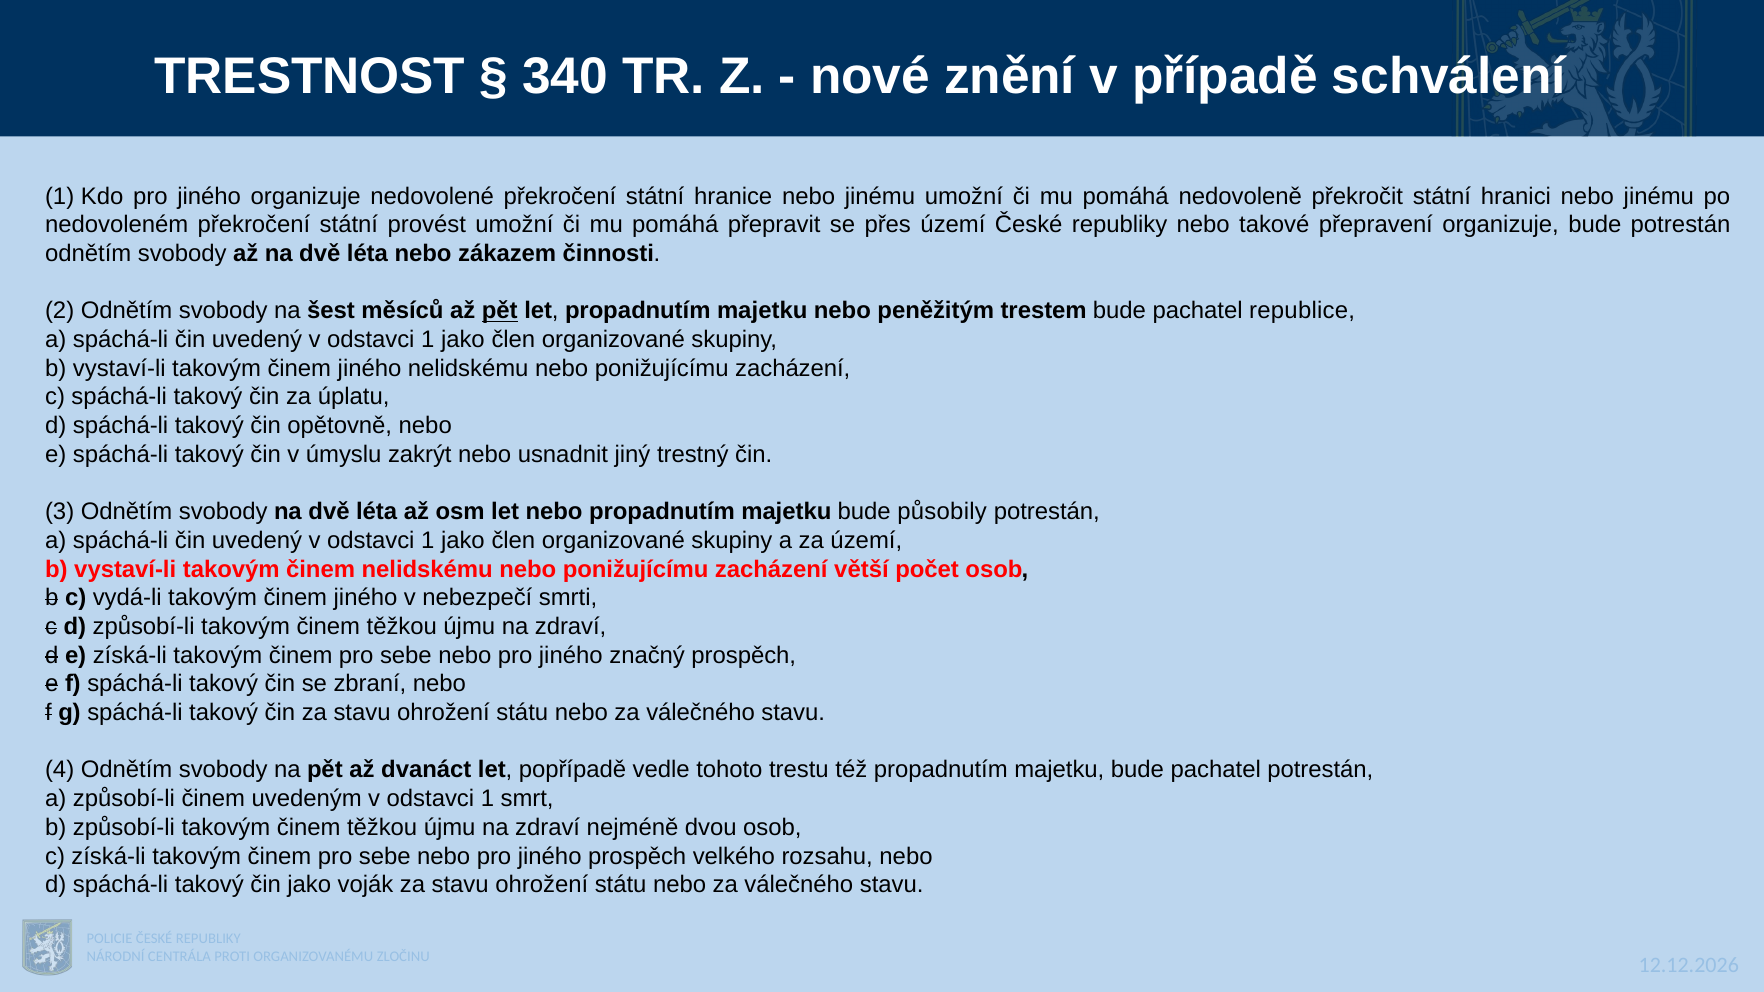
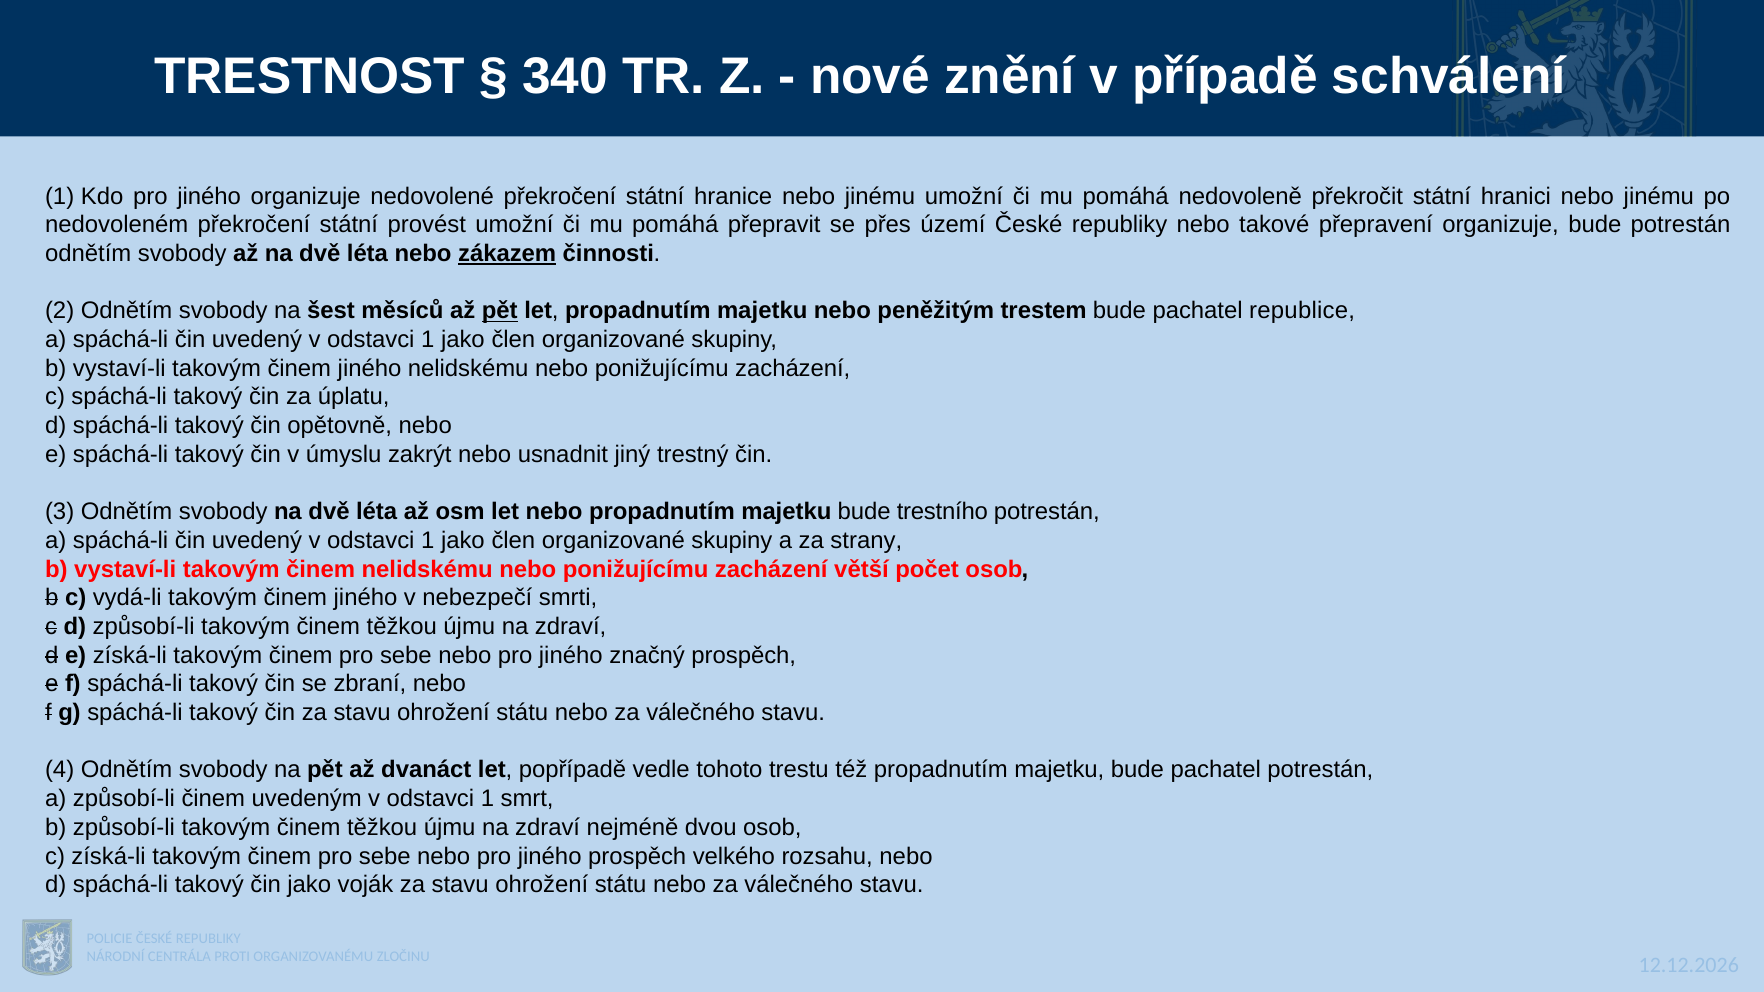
zákazem underline: none -> present (507, 254)
působily: působily -> trestního (942, 512)
za území: území -> strany (866, 541)
